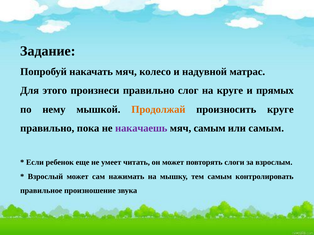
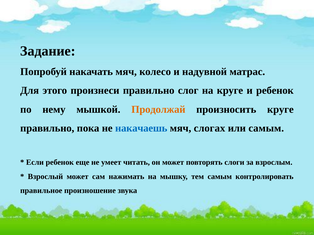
и прямых: прямых -> ребенок (275, 91)
накачаешь colour: purple -> blue (141, 128)
мяч самым: самым -> слогах (210, 128)
